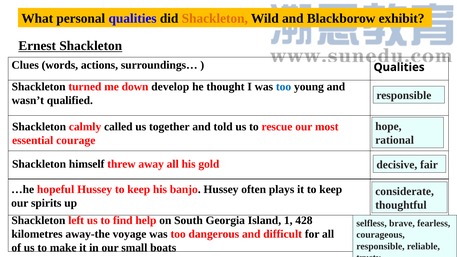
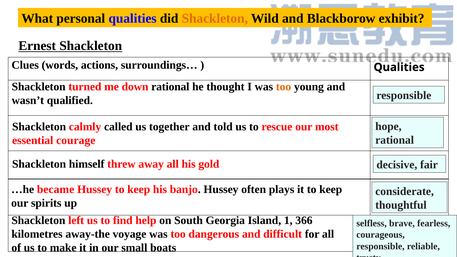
down develop: develop -> rational (170, 87)
too colour: blue -> orange (284, 87)
hopeful: hopeful -> became (56, 189)
428: 428 -> 366 (304, 220)
